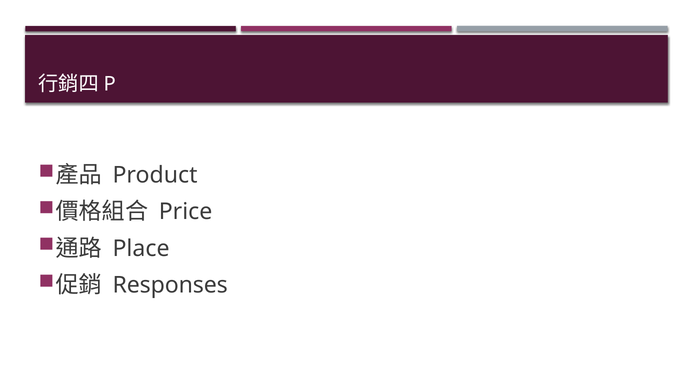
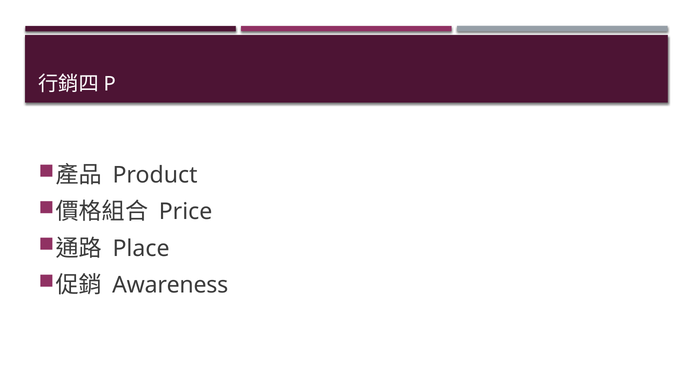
Responses: Responses -> Awareness (170, 285)
